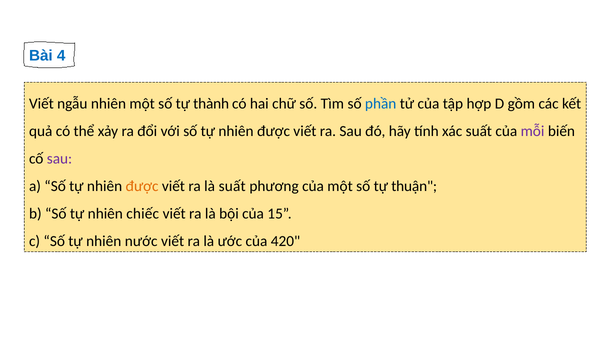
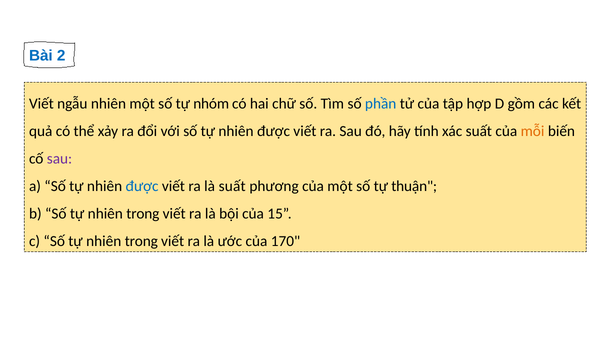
4: 4 -> 2 (61, 55)
thành: thành -> nhóm (211, 104)
mỗi colour: purple -> orange (533, 131)
được colour: orange -> blue (142, 186)
chiếc: chiếc -> trong (143, 214)
nước: nước -> trong (141, 241)
420: 420 -> 170 (285, 241)
